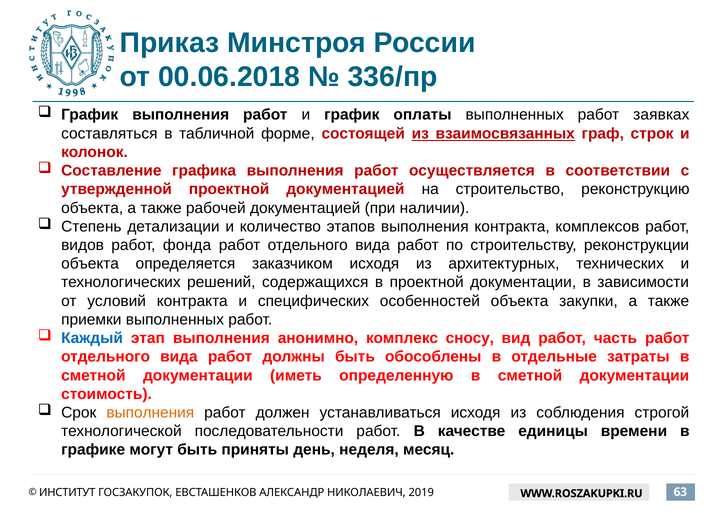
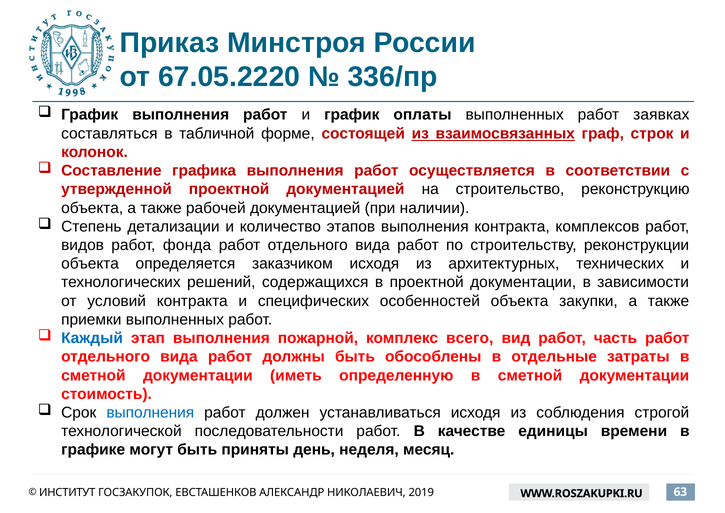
00.06.2018: 00.06.2018 -> 67.05.2220 (229, 77)
анонимно: анонимно -> пожарной (318, 338)
сносу: сносу -> всего (470, 338)
выполнения colour: orange -> blue (150, 412)
